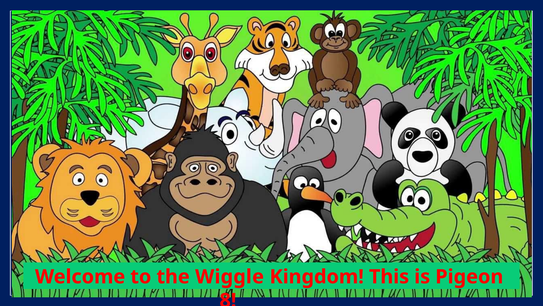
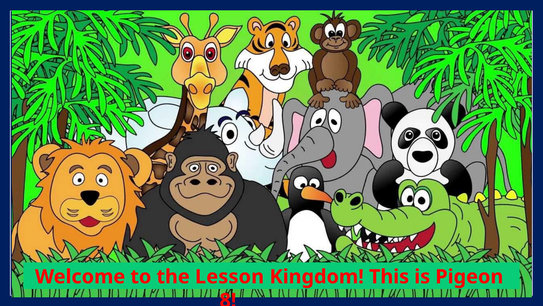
Wiggle: Wiggle -> Lesson (230, 276)
